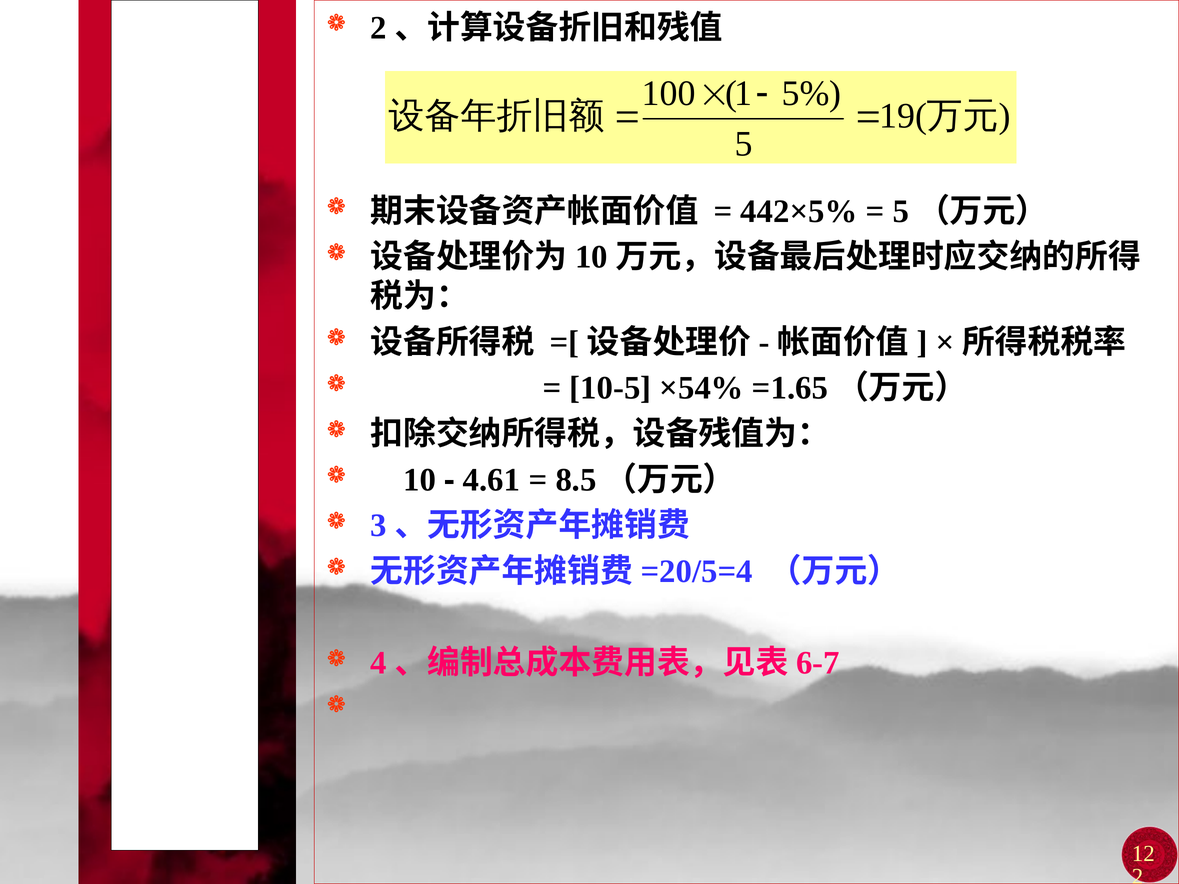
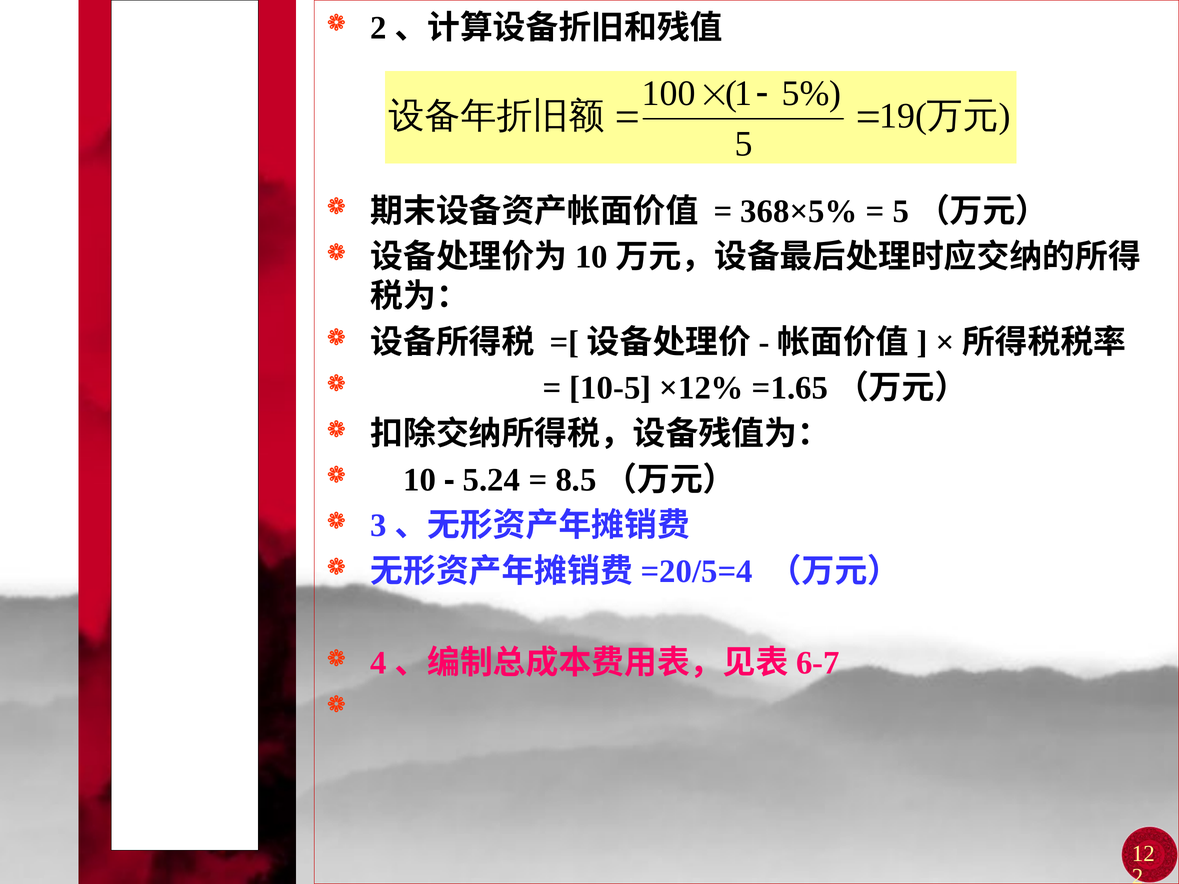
442×5%: 442×5% -> 368×5% (799, 211)
×54%: ×54% -> ×12% (702, 388)
4.61: 4.61 -> 5.24 (492, 480)
